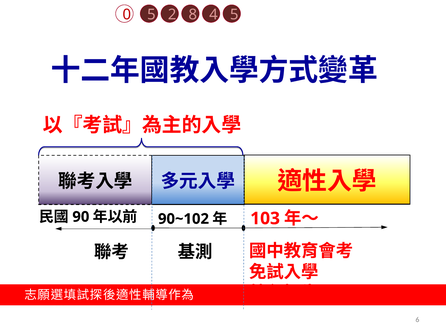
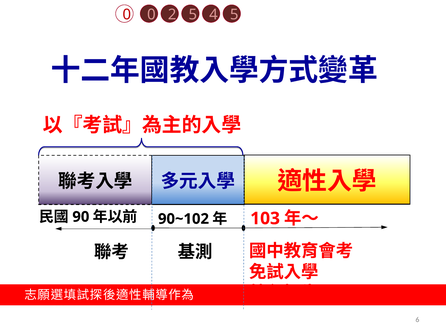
0 5: 5 -> 0 (151, 15)
2 8: 8 -> 5 (193, 15)
